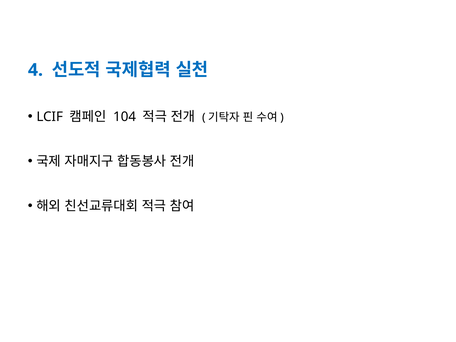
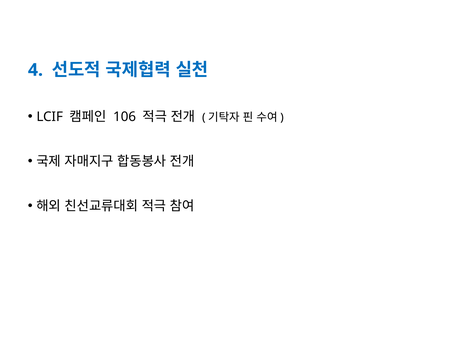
104: 104 -> 106 (125, 117)
